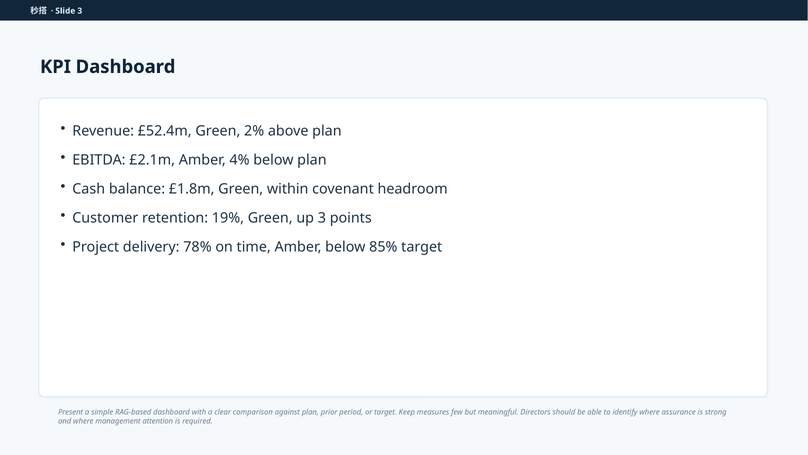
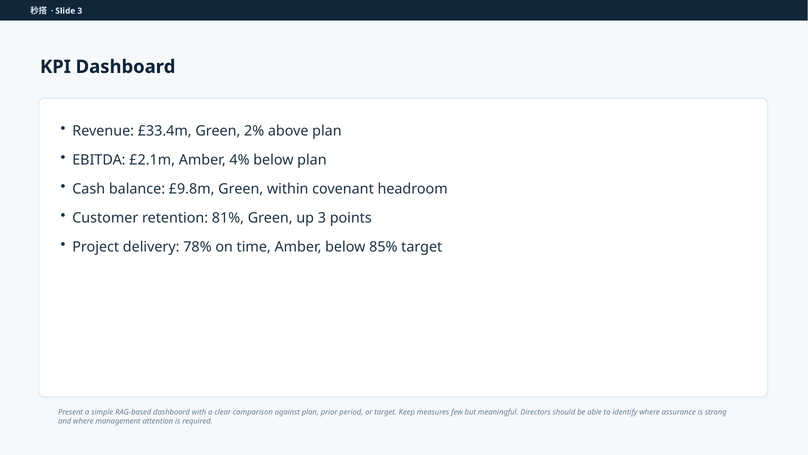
£52.4m: £52.4m -> £33.4m (165, 131)
£1.8m: £1.8m -> £9.8m (192, 189)
19%: 19% -> 81% (228, 218)
